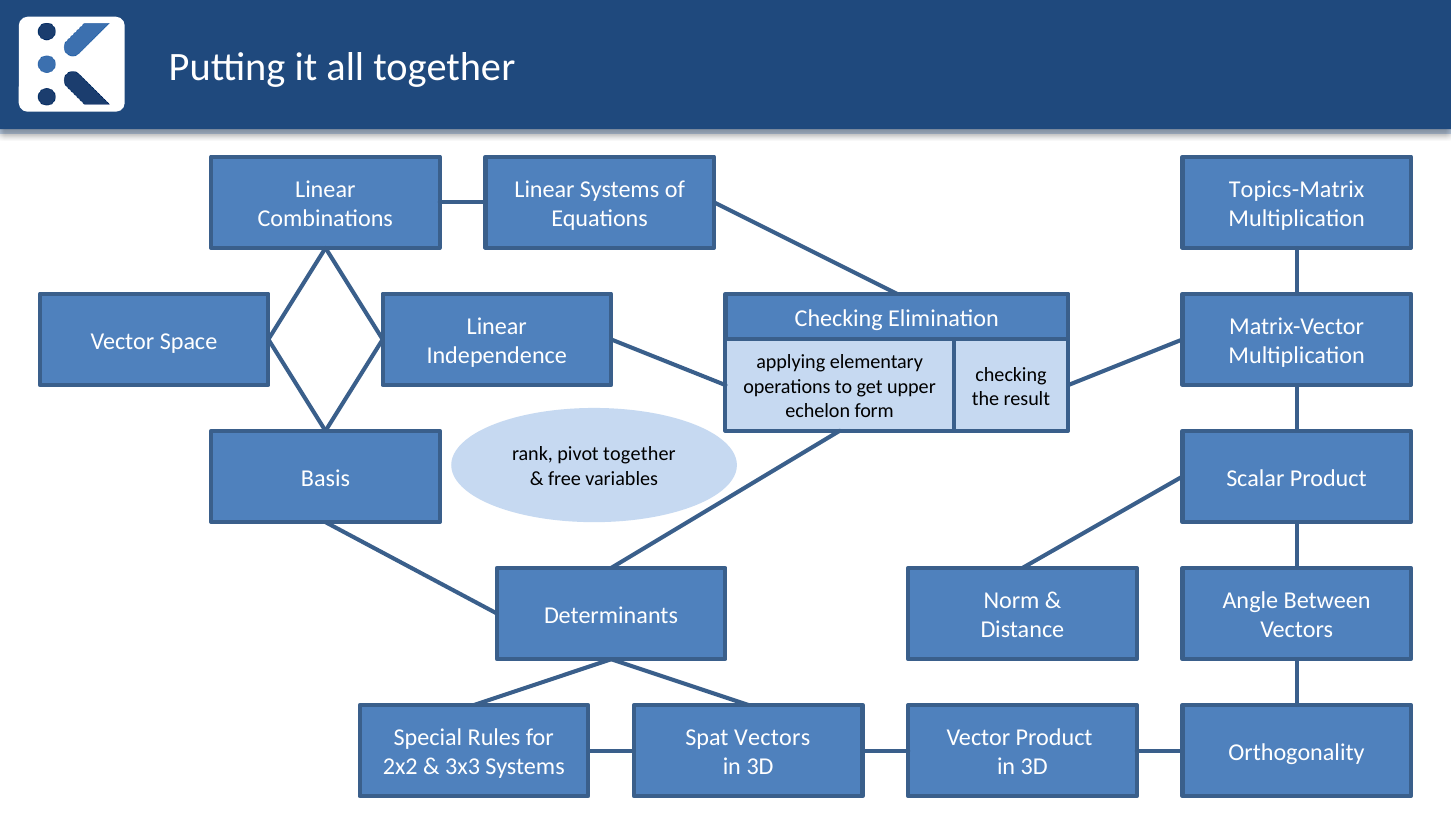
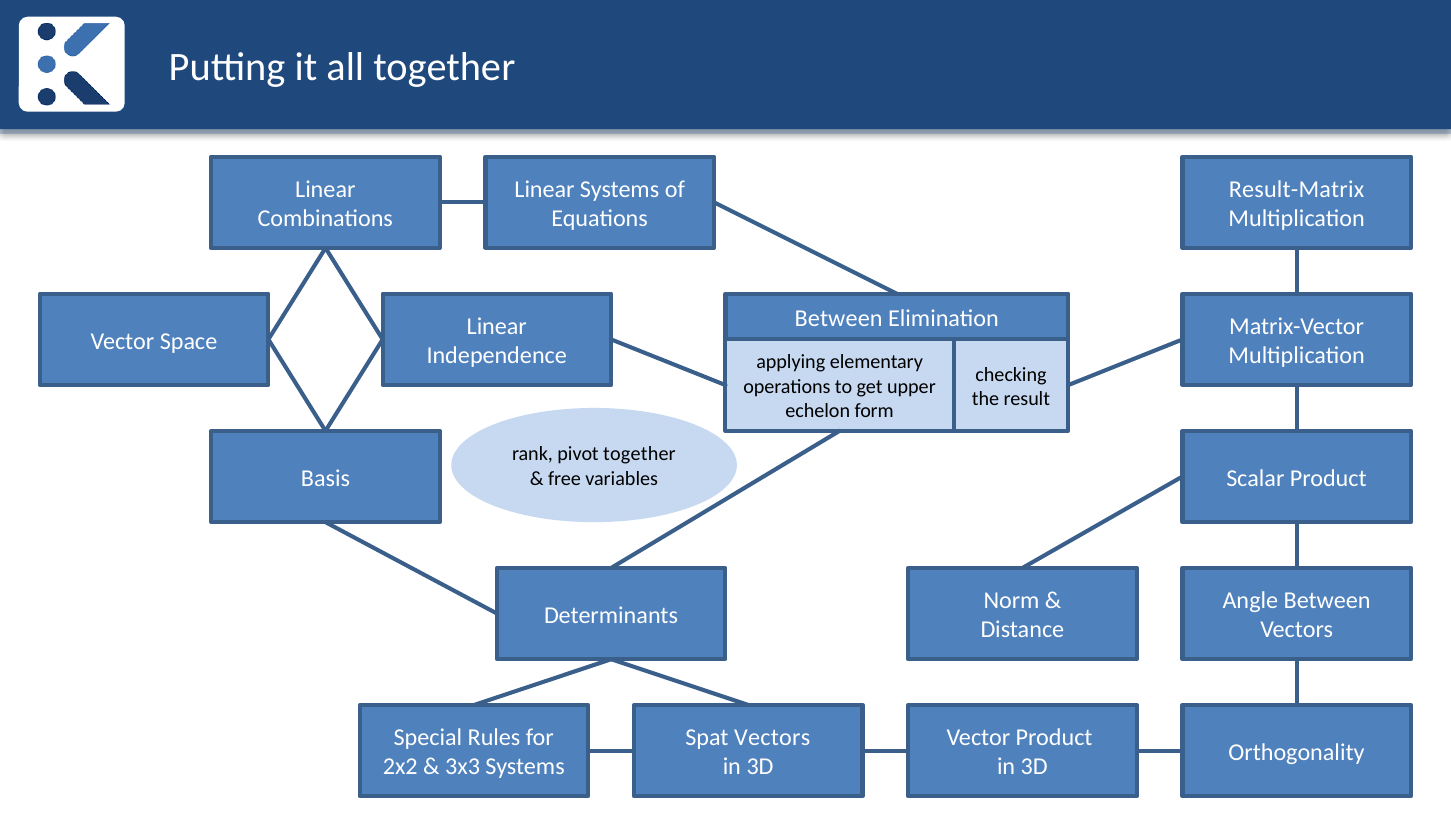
Topics-Matrix: Topics-Matrix -> Result-Matrix (1297, 190)
Checking: Checking -> Between (839, 318)
